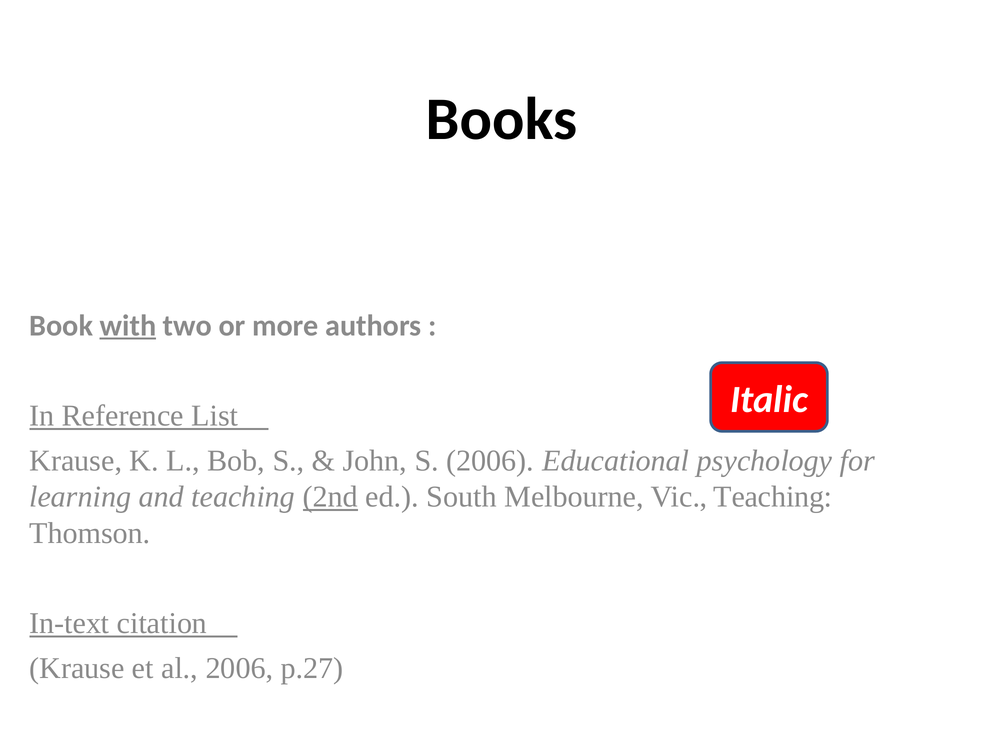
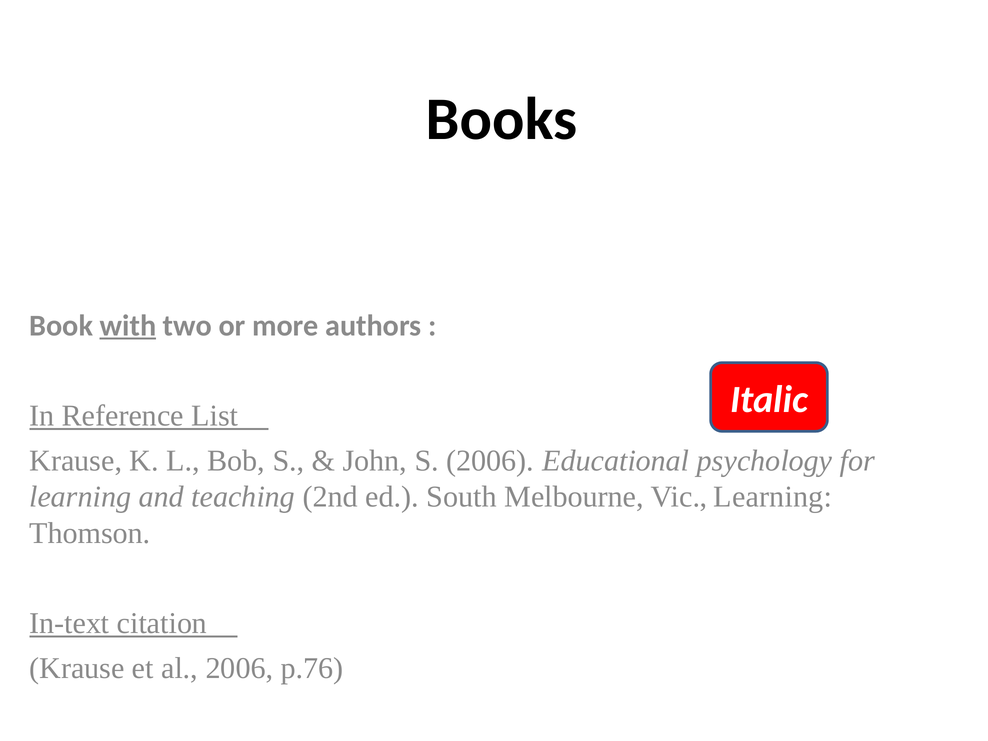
2nd underline: present -> none (330, 497)
Vic Teaching: Teaching -> Learning (773, 497)
p.27: p.27 -> p.76 (312, 668)
